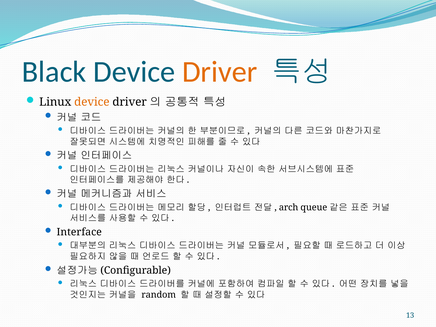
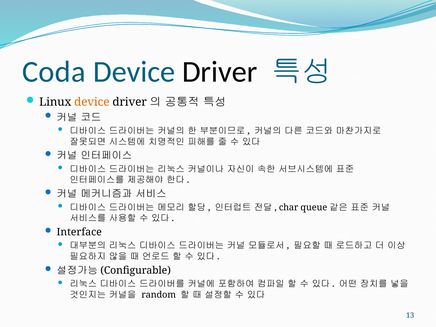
Black: Black -> Coda (54, 72)
Driver colour: orange -> black (220, 72)
arch: arch -> char (289, 207)
